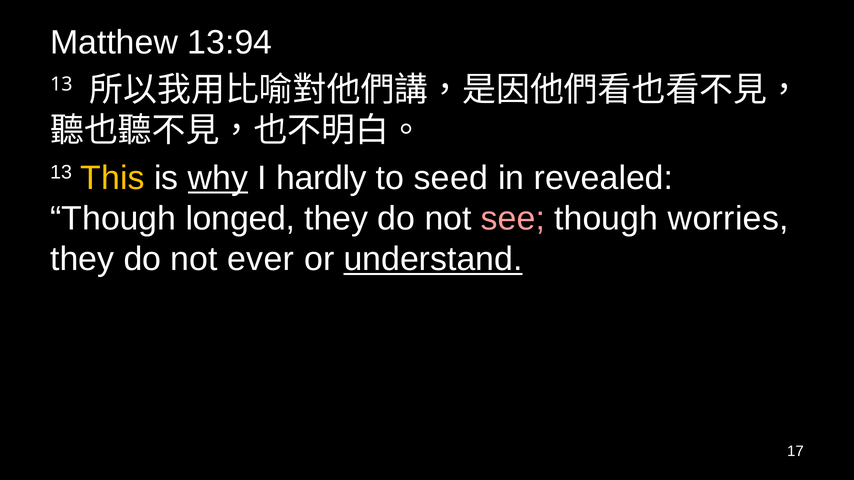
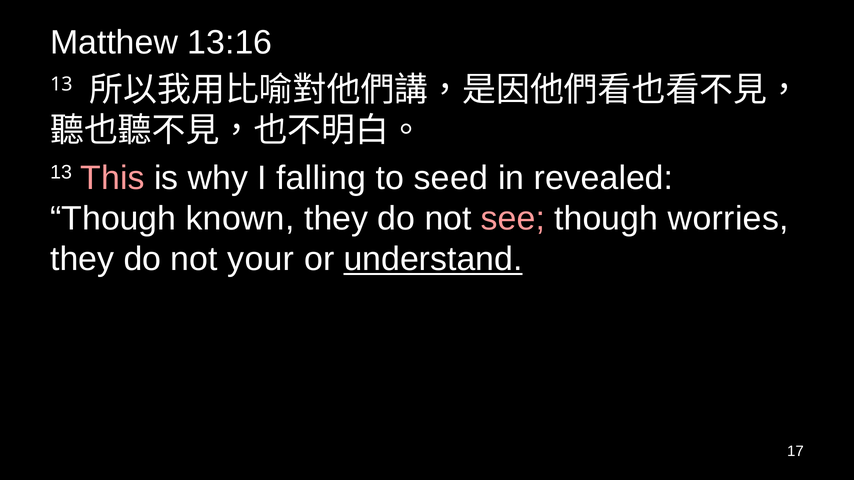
13:94: 13:94 -> 13:16 (230, 43)
This colour: yellow -> pink (113, 178)
why underline: present -> none (218, 178)
hardly: hardly -> falling (321, 178)
longed: longed -> known (240, 219)
ever: ever -> your (261, 259)
